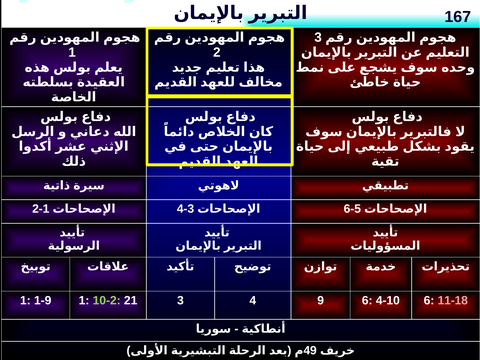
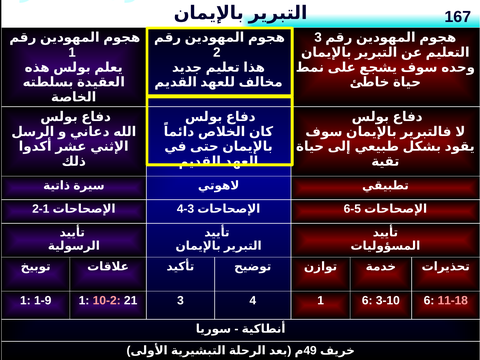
10-2 colour: light green -> pink (107, 300)
4 9: 9 -> 1 (321, 300)
4-10: 4-10 -> 3-10 (388, 300)
